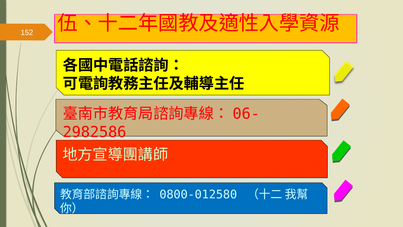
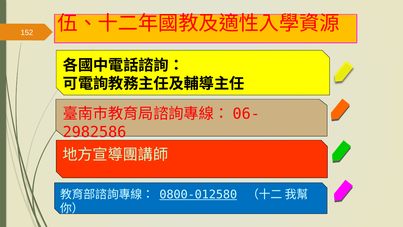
0800-012580 underline: none -> present (198, 194)
